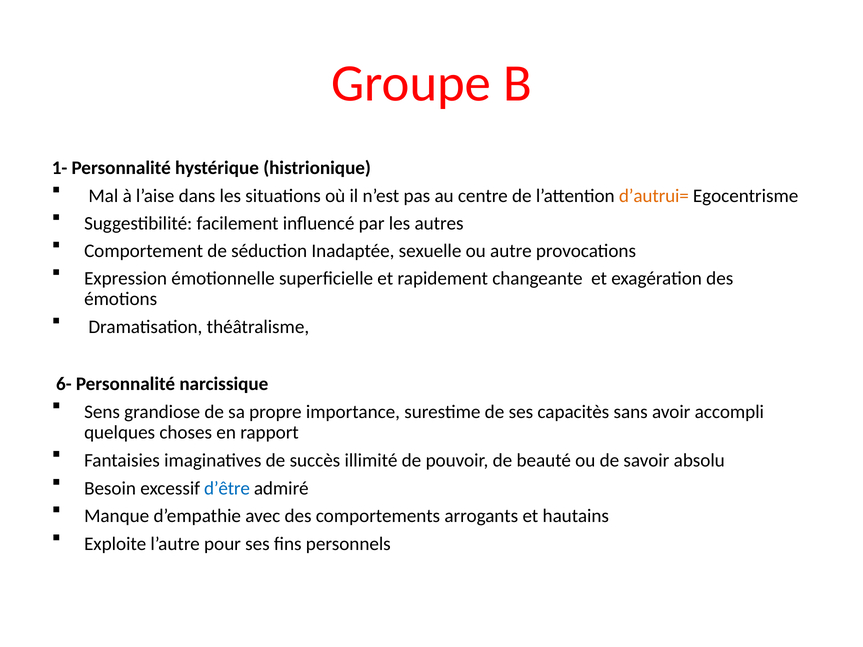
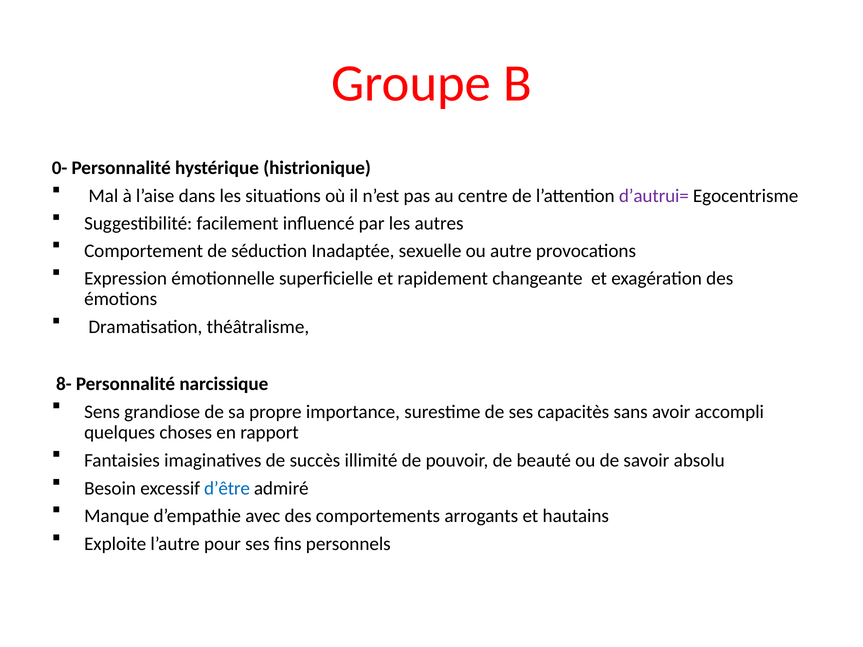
1-: 1- -> 0- (60, 168)
d’autrui= colour: orange -> purple (654, 196)
6-: 6- -> 8- (64, 384)
